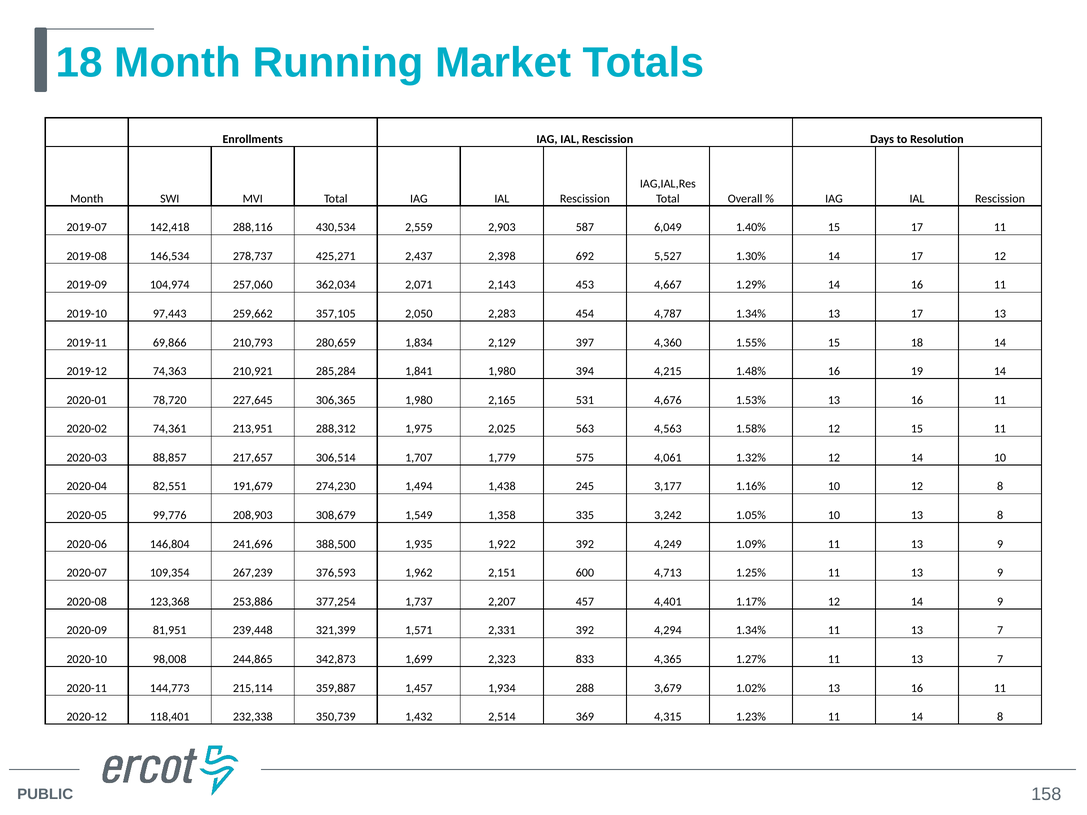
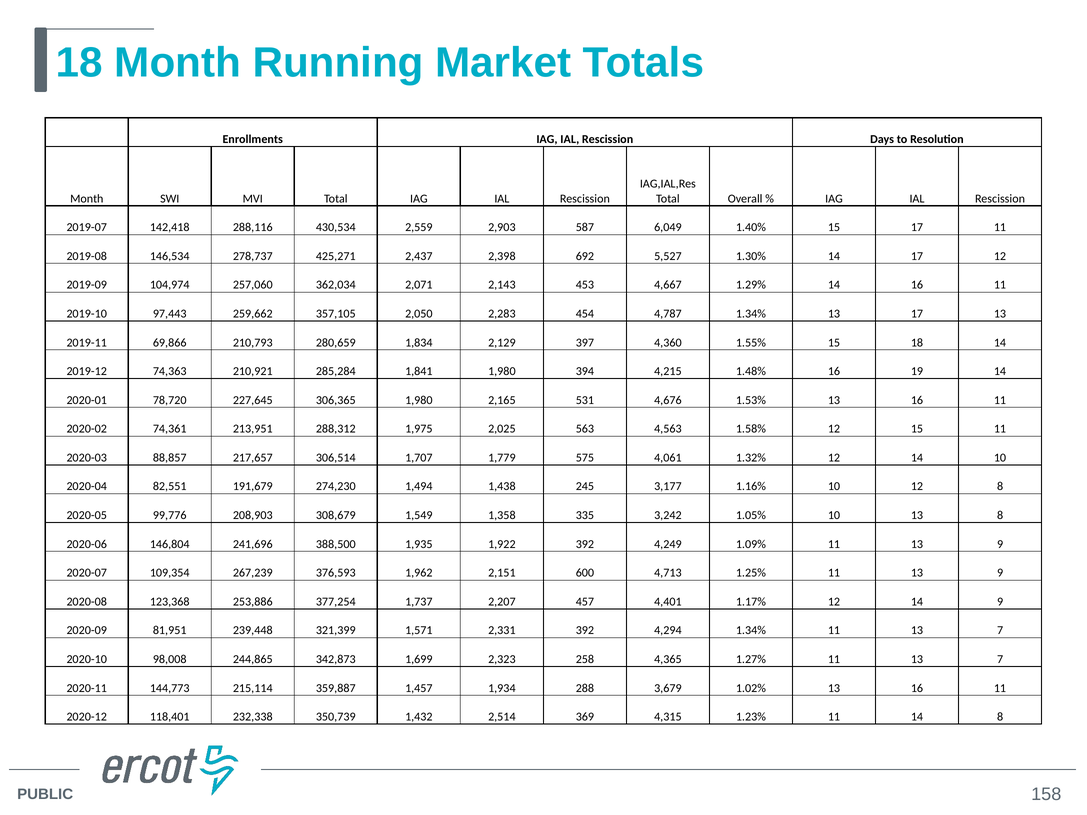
833: 833 -> 258 (585, 659)
